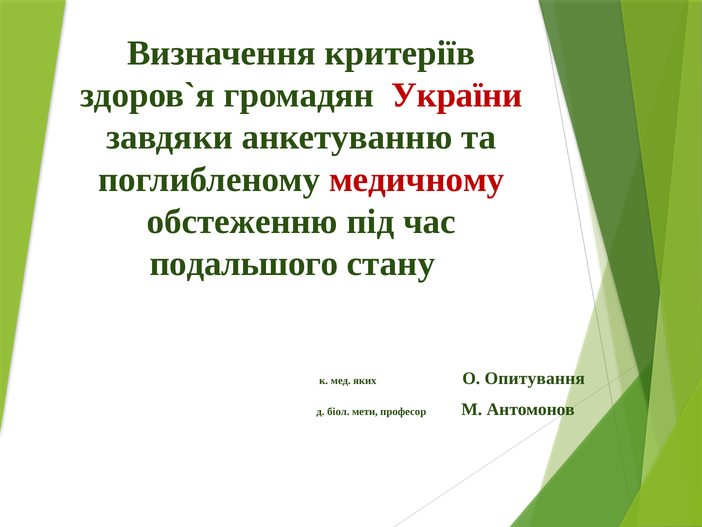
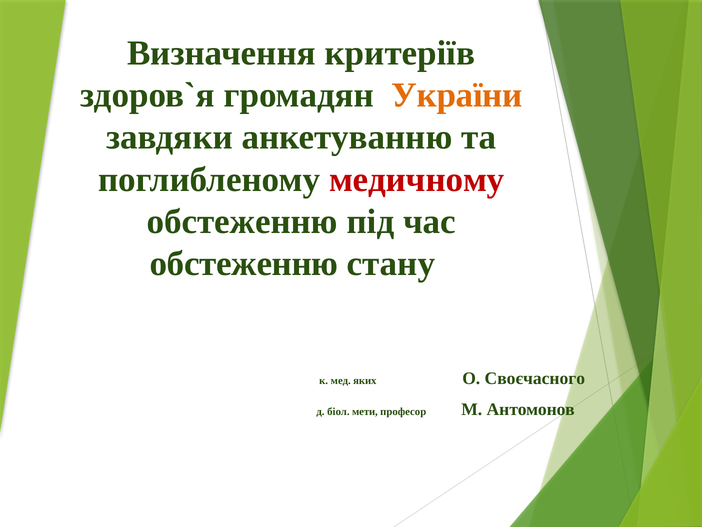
України colour: red -> orange (457, 95)
подальшого: подальшого -> обстеженню (244, 264)
Опитування: Опитування -> Своєчасного (535, 378)
